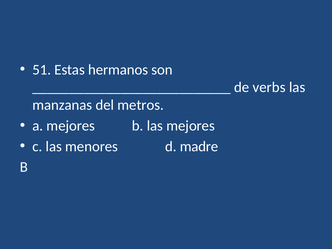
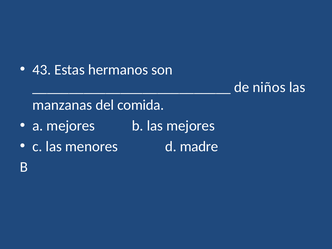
51: 51 -> 43 (42, 70)
verbs: verbs -> niños (269, 87)
metros: metros -> comida (141, 105)
